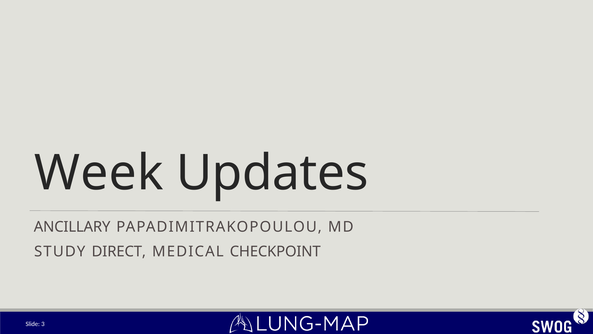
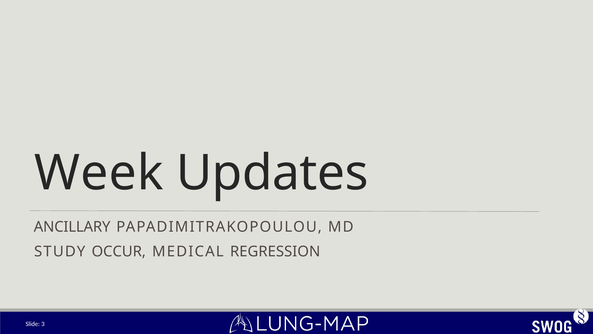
DIRECT: DIRECT -> OCCUR (119, 251)
CHECKPOINT: CHECKPOINT -> REGRESSION (275, 251)
